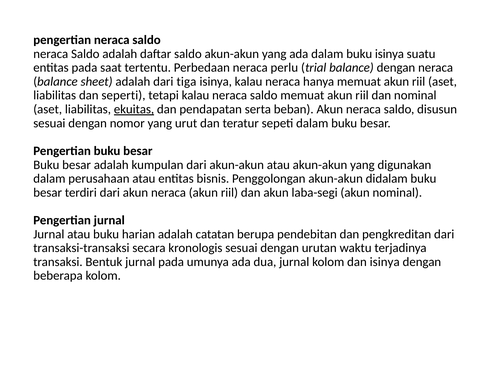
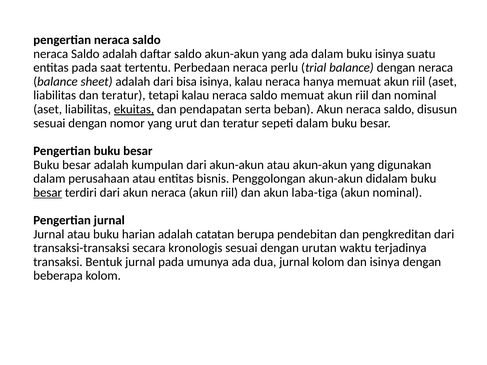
tiga: tiga -> bisa (187, 82)
liabilitas dan seperti: seperti -> teratur (123, 95)
besar underline: none -> present (48, 193)
laba-segi: laba-segi -> laba-tiga (315, 193)
